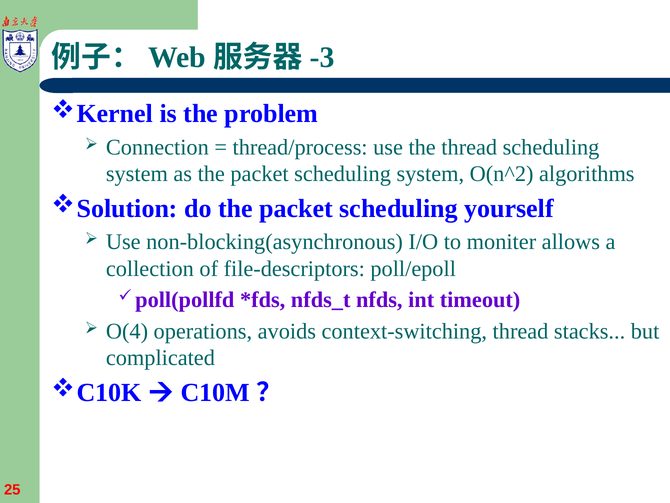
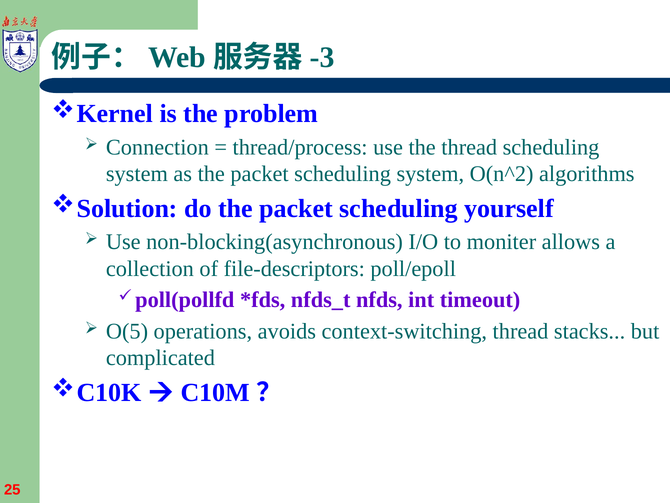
O(4: O(4 -> O(5 (127, 331)
